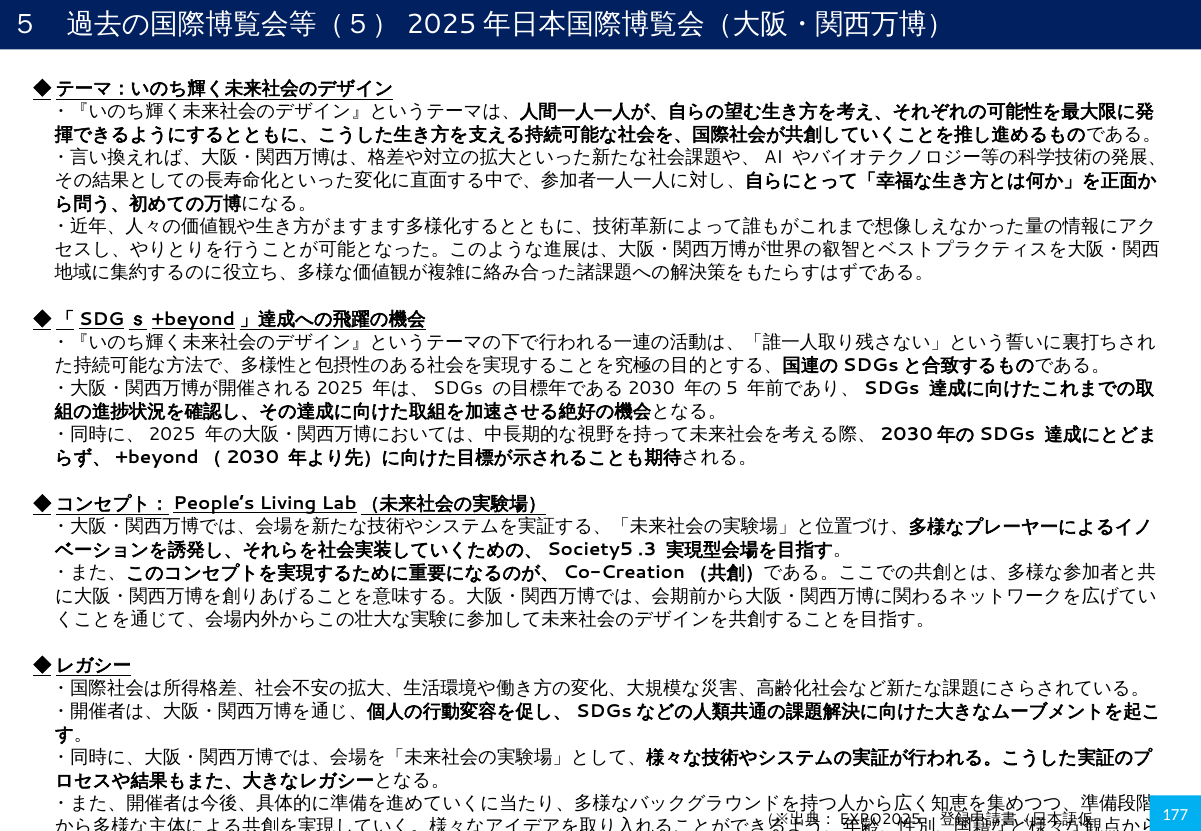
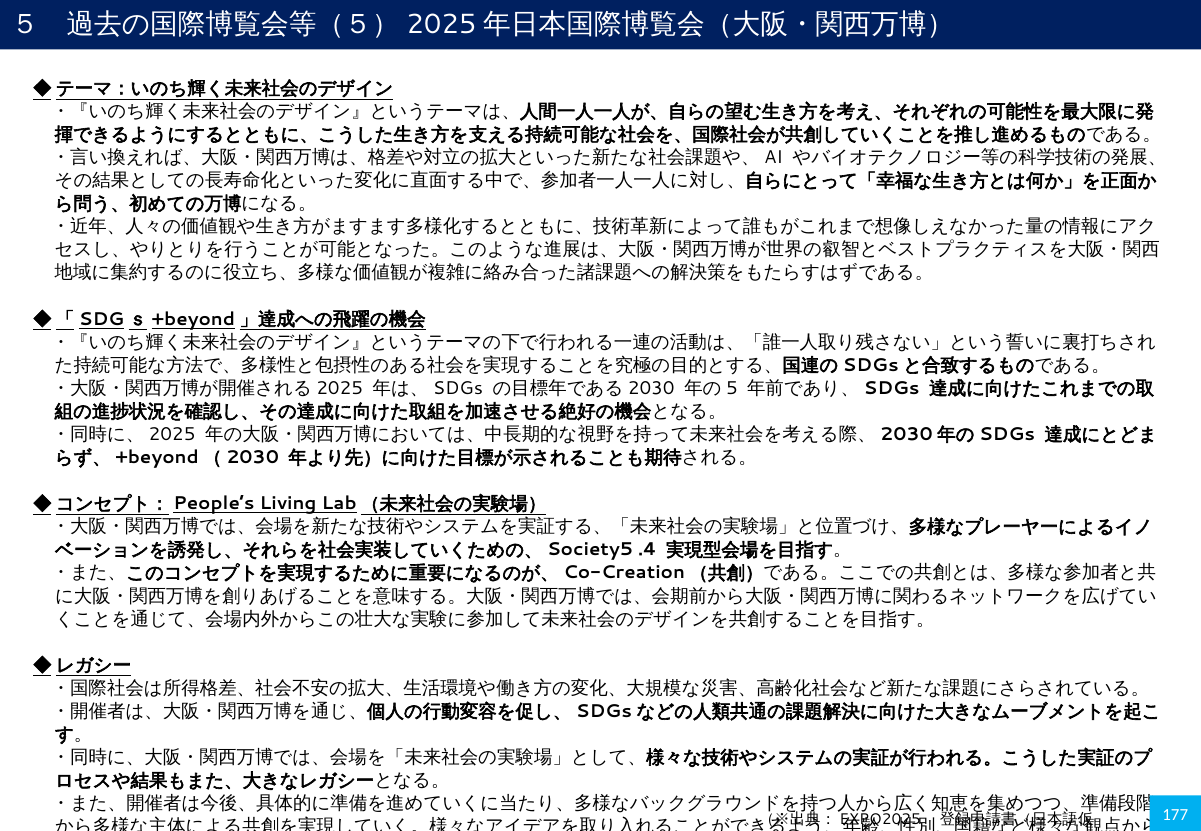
.3: .3 -> .4 (647, 550)
